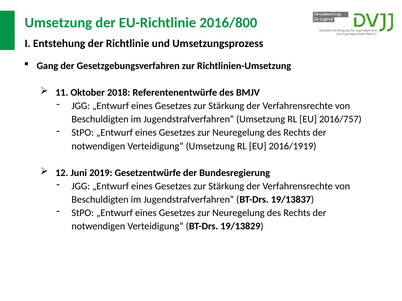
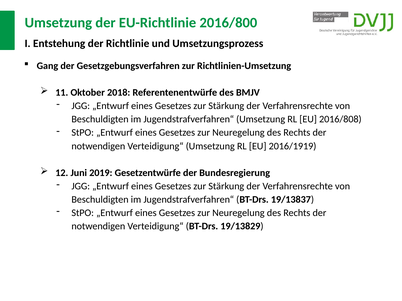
2016/757: 2016/757 -> 2016/808 (340, 119)
